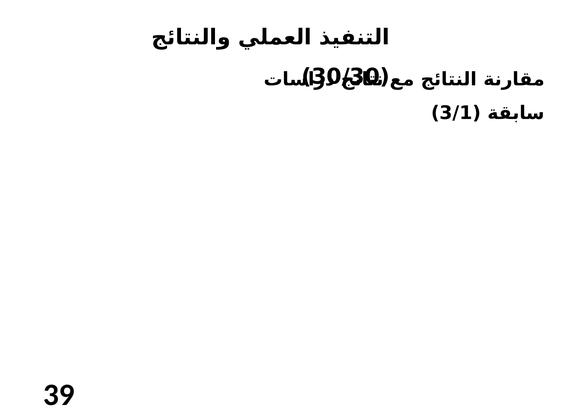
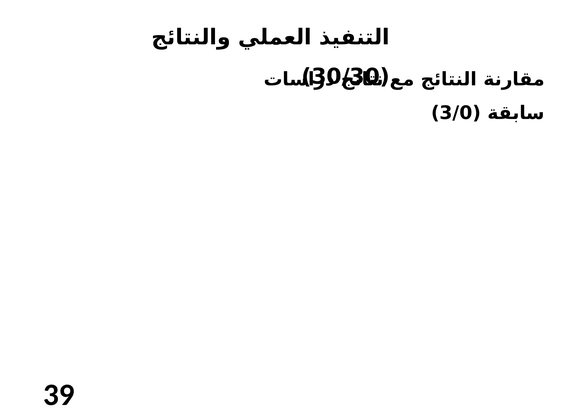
3/1: 3/1 -> 3/0 (456, 113)
